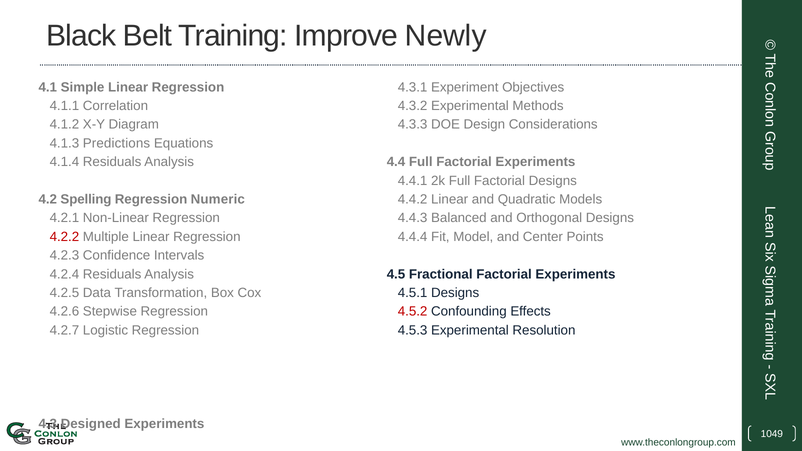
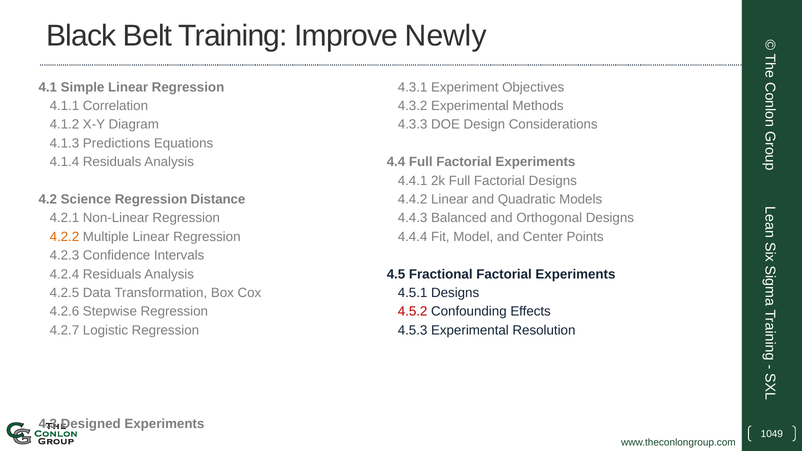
Spelling: Spelling -> Science (86, 199)
Numeric: Numeric -> Distance (218, 199)
4.2.2 colour: red -> orange (64, 237)
